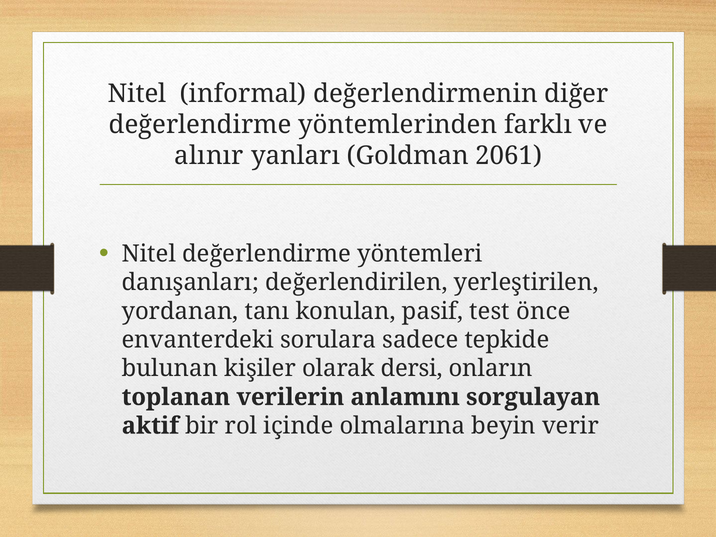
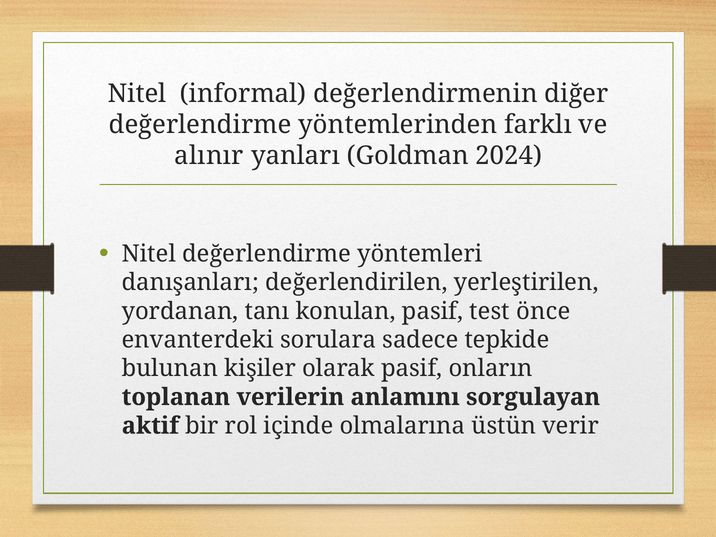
2061: 2061 -> 2024 (509, 156)
olarak dersi: dersi -> pasif (412, 369)
beyin: beyin -> üstün (504, 426)
